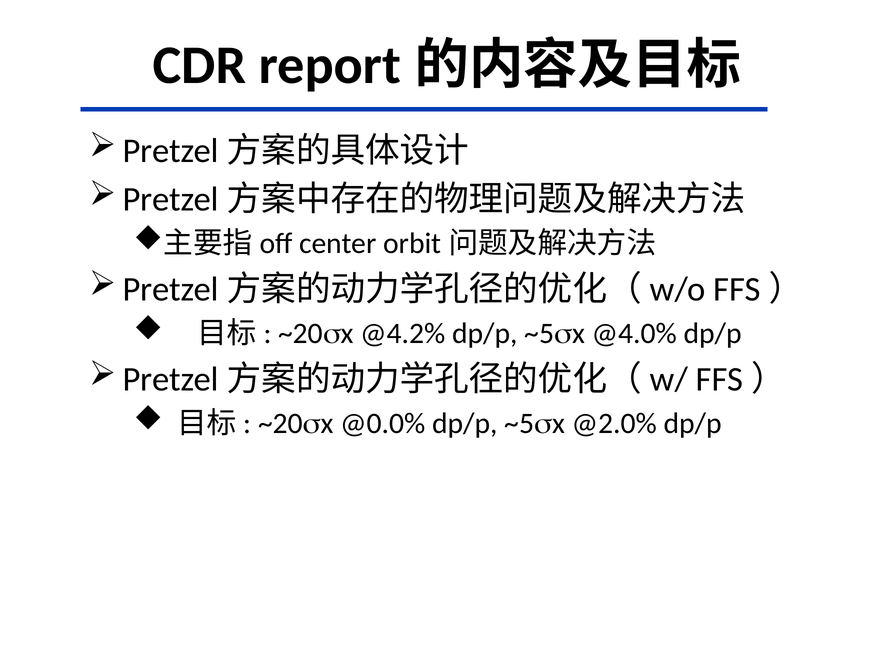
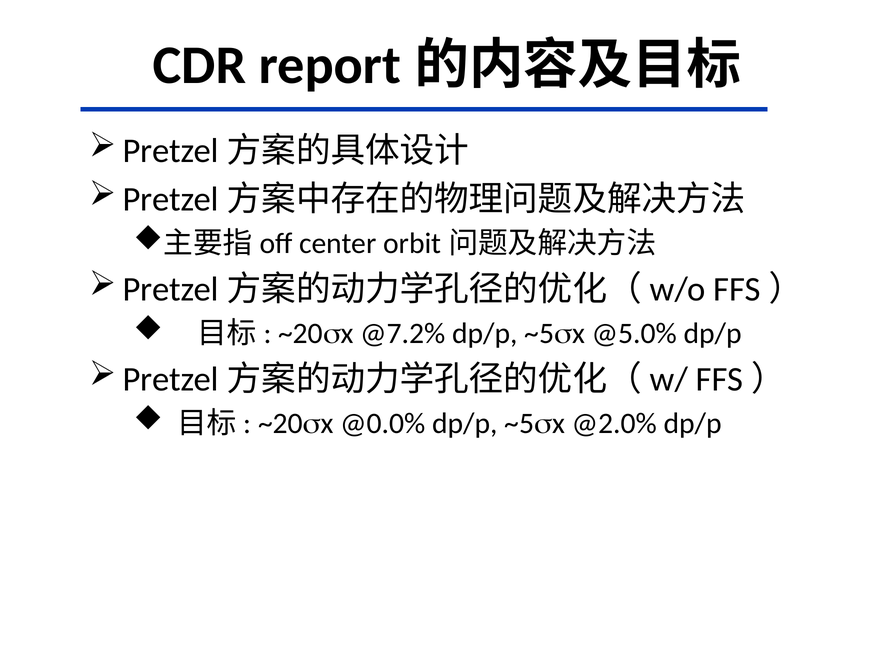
@4.2%: @4.2% -> @7.2% (403, 334)
@4.0%: @4.0% -> @5.0% (634, 334)
